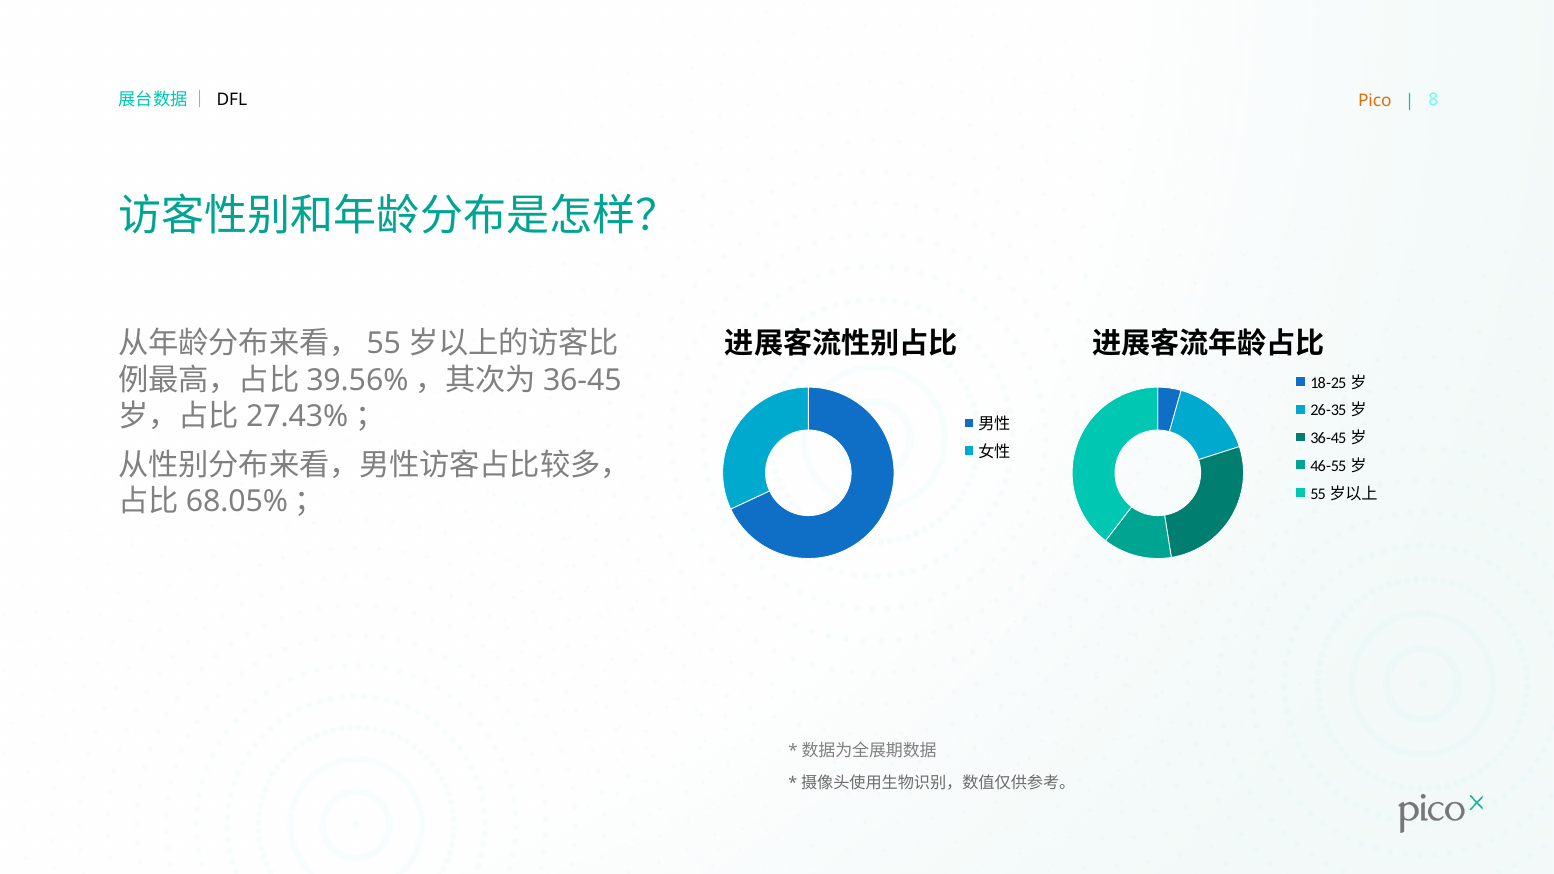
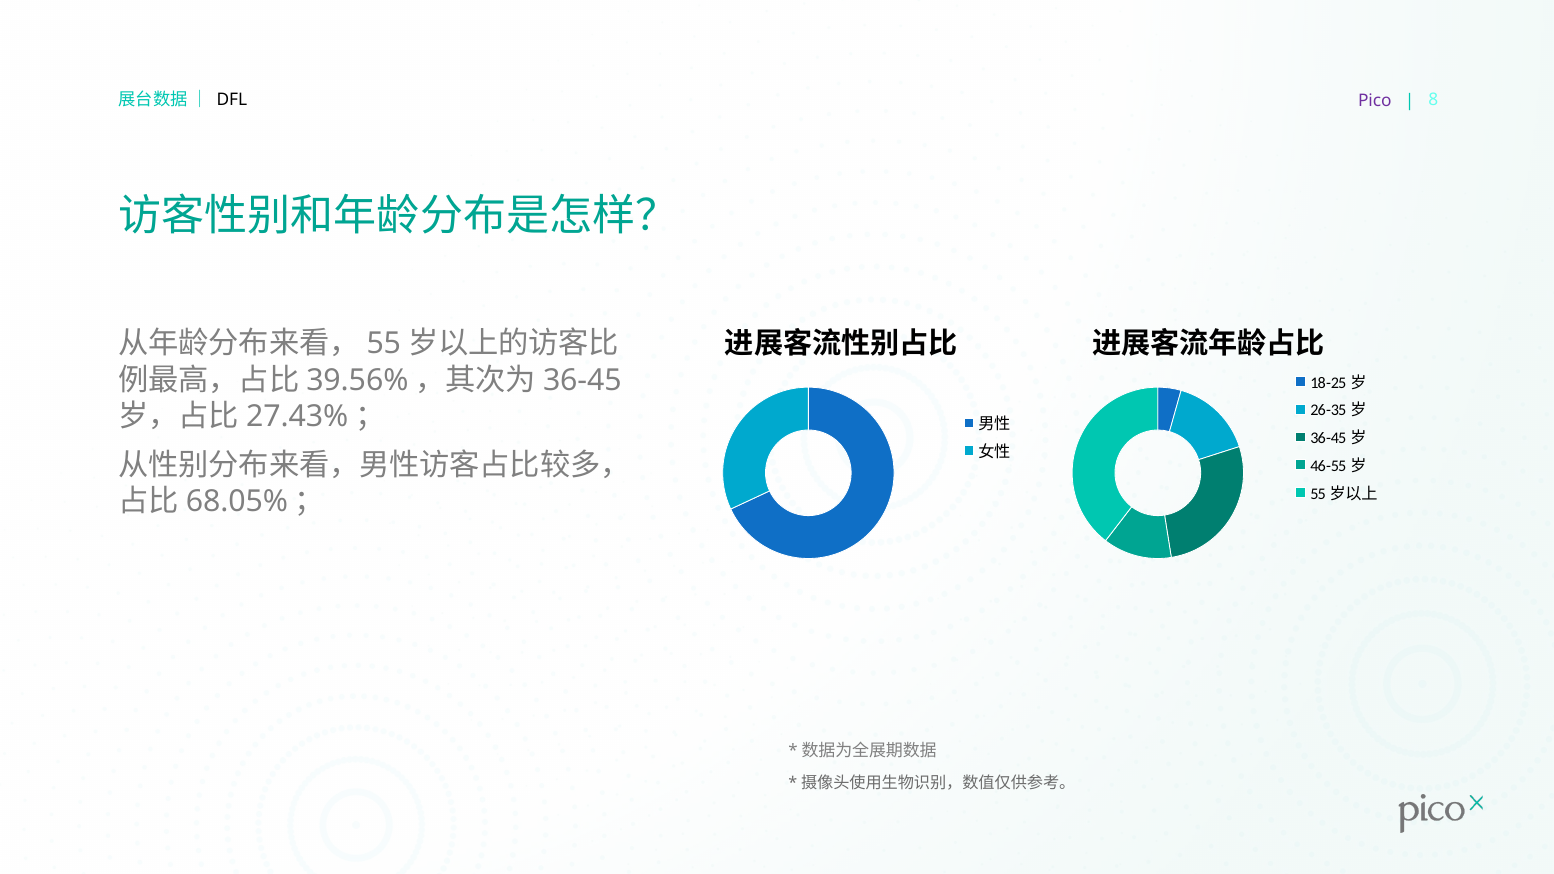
Pico colour: orange -> purple (1375, 101)
